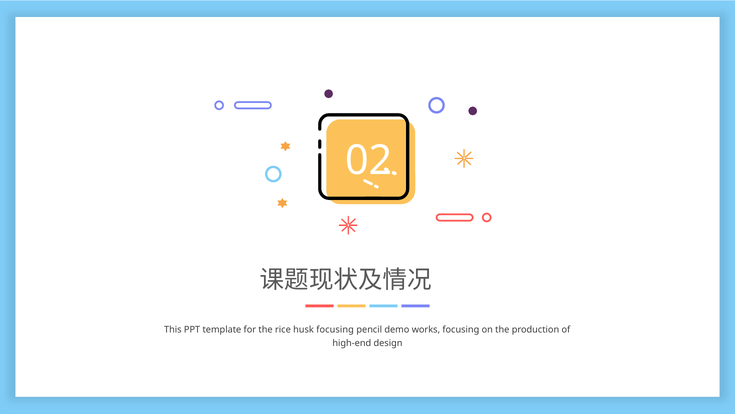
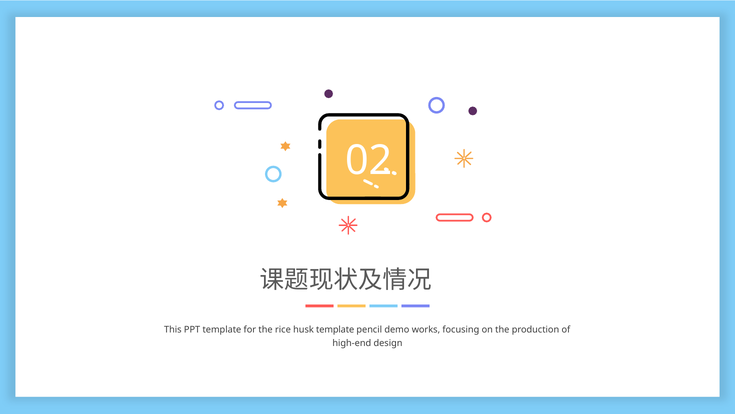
husk focusing: focusing -> template (335, 329)
